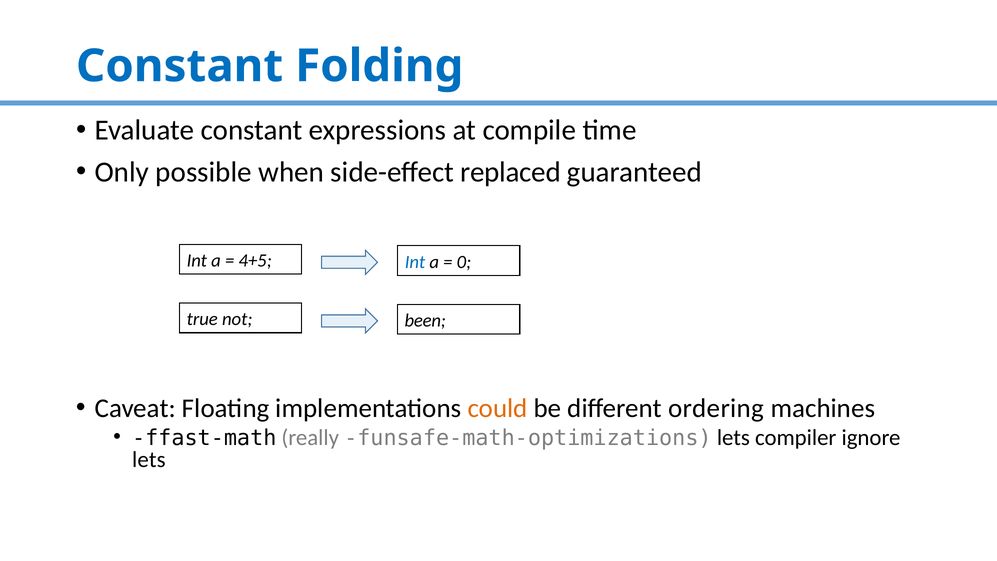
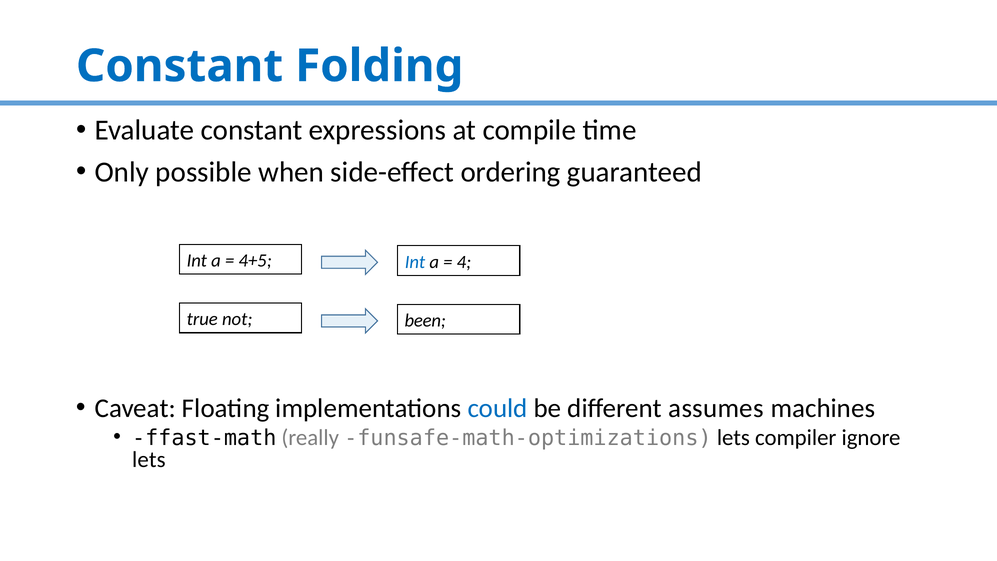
replaced: replaced -> ordering (511, 172)
0: 0 -> 4 (464, 262)
could colour: orange -> blue (498, 408)
ordering: ordering -> assumes (716, 408)
